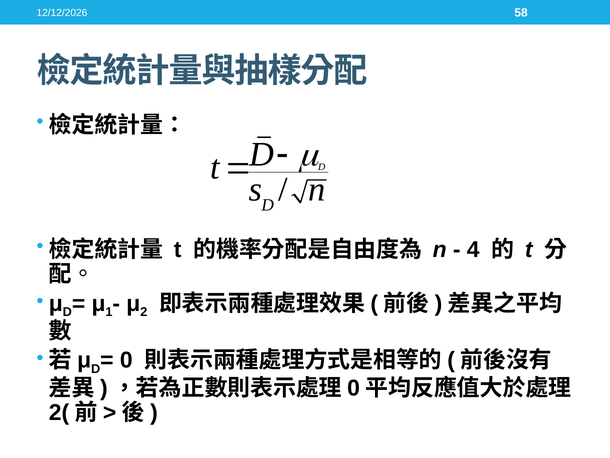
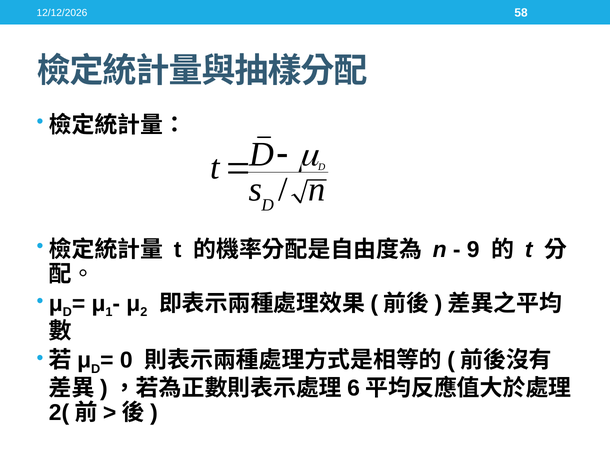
4: 4 -> 9 (473, 249)
0: 0 -> 6 (354, 388)
